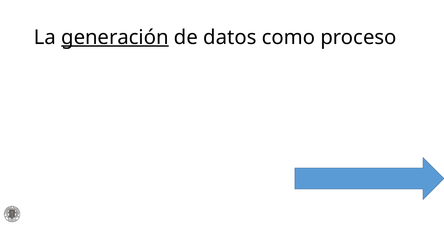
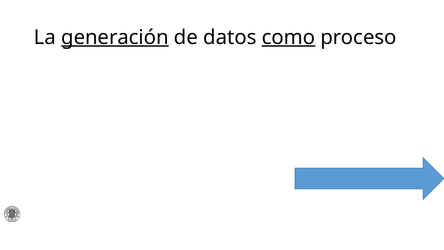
como underline: none -> present (288, 37)
